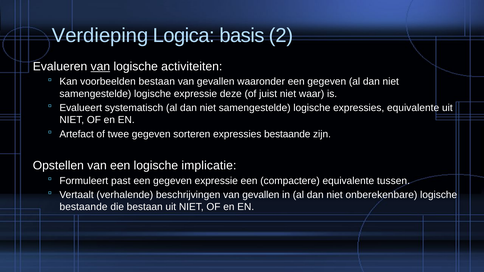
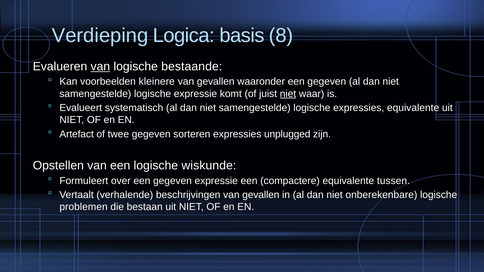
2: 2 -> 8 (281, 36)
activiteiten: activiteiten -> bestaande (192, 67)
voorbeelden bestaan: bestaan -> kleinere (157, 82)
deze: deze -> komt (231, 94)
niet underline: none -> present (288, 94)
expressies bestaande: bestaande -> unplugged (287, 134)
implicatie: implicatie -> wiskunde (209, 166)
past: past -> over (121, 181)
bestaande: bestaande -> problemen (84, 207)
